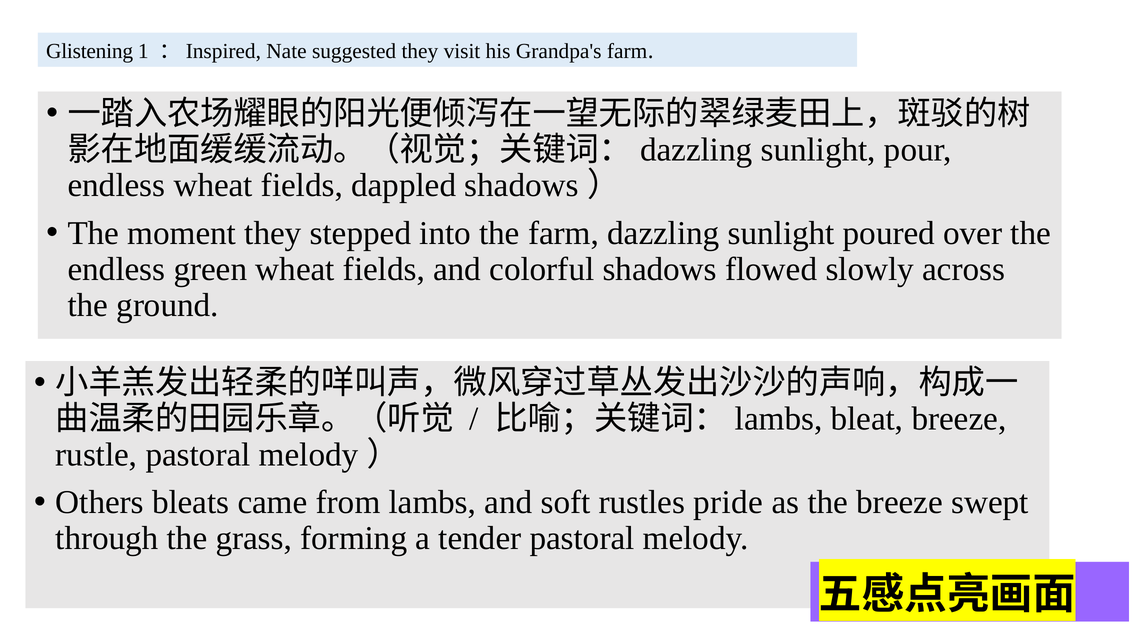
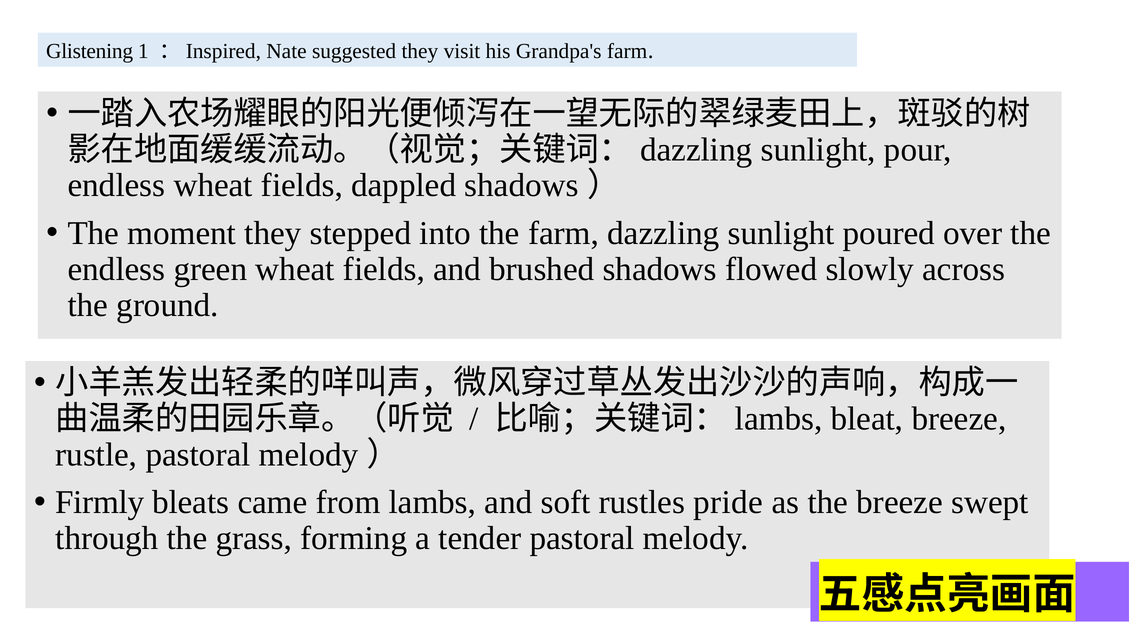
colorful: colorful -> brushed (542, 269)
Others: Others -> Firmly (100, 503)
